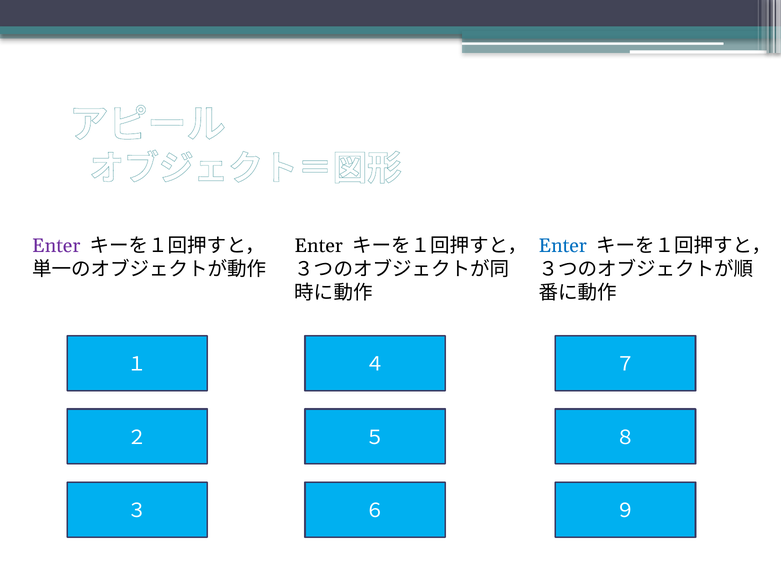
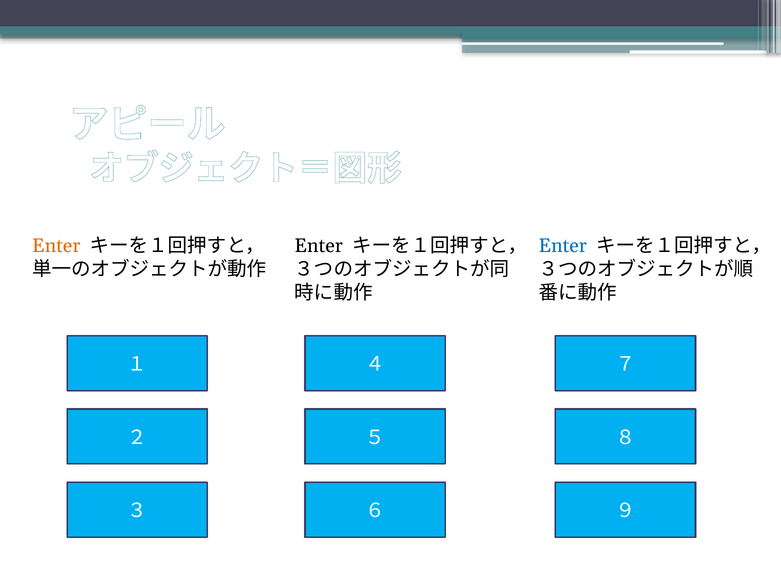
Enter colour: purple -> orange (56, 246)
